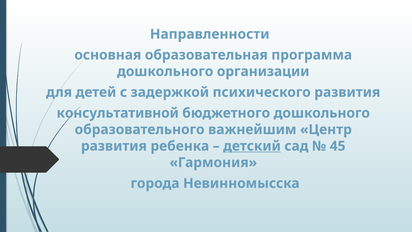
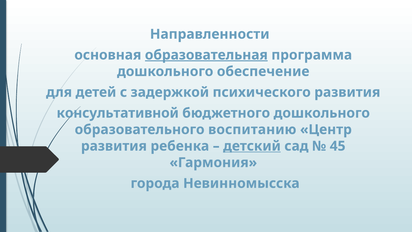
образовательная underline: none -> present (206, 55)
организации: организации -> обеспечение (263, 71)
важнейшим: важнейшим -> воспитанию (252, 129)
